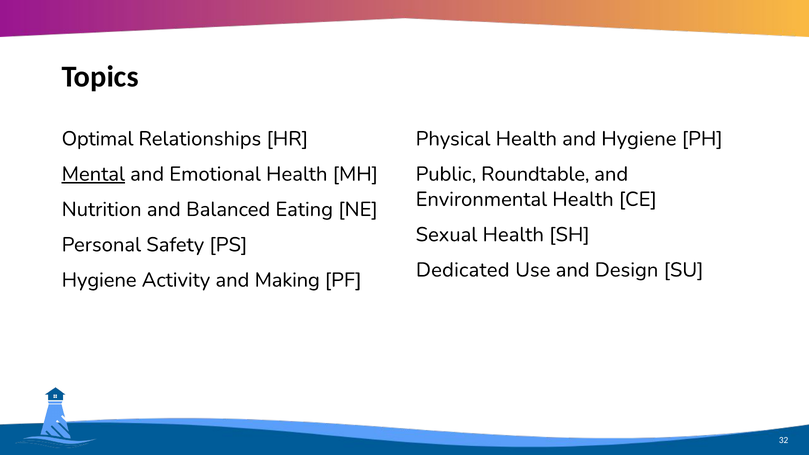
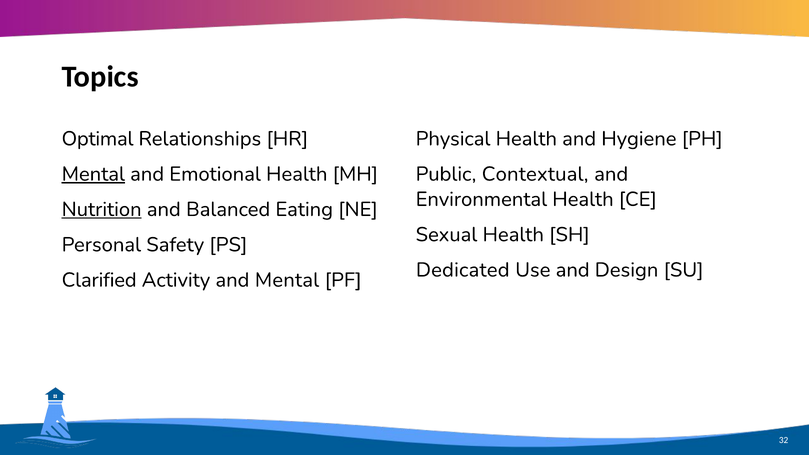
Roundtable: Roundtable -> Contextual (535, 174)
Nutrition underline: none -> present (102, 209)
Hygiene: Hygiene -> Clarified (99, 280)
and Making: Making -> Mental (287, 280)
